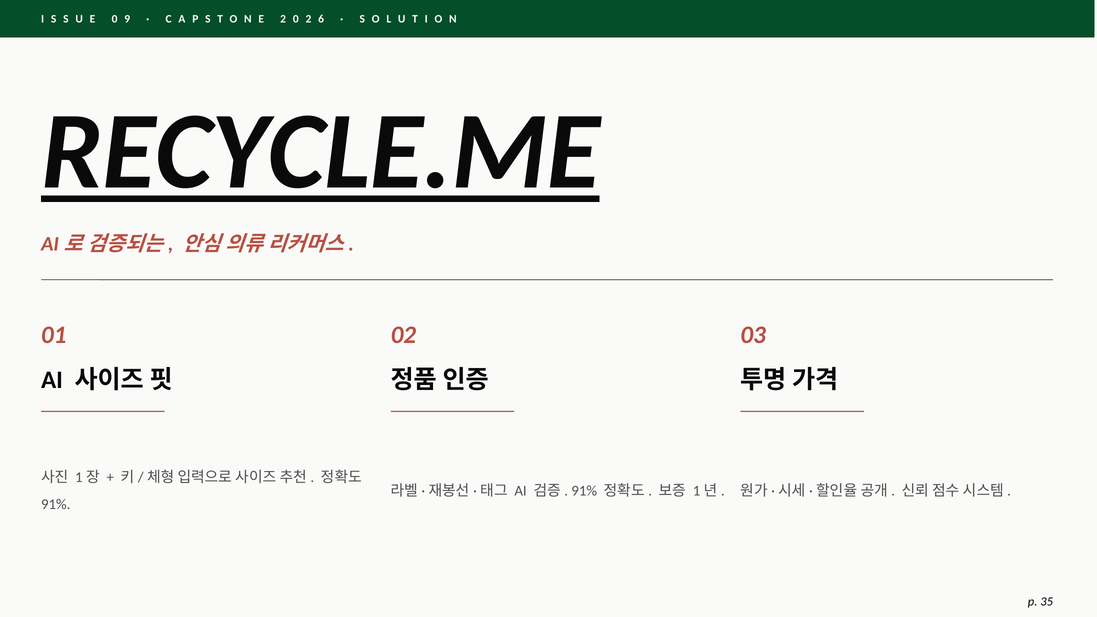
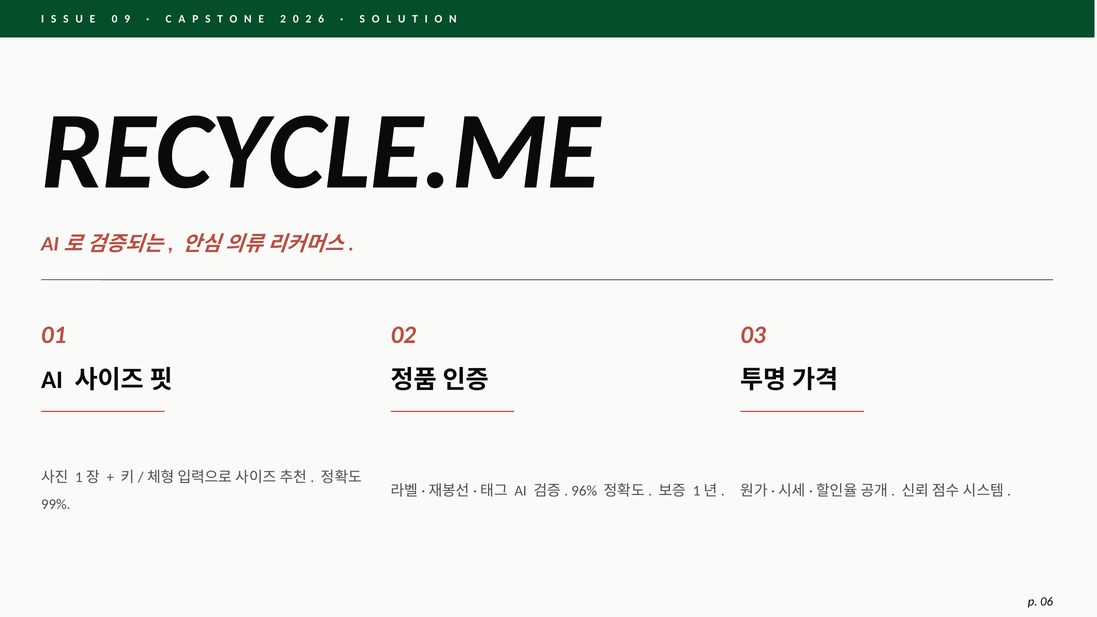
RECYCLE.ME underline: present -> none (321, 152)
91%: 91% -> 96% (584, 491)
91%: 91% -> 99% (56, 504)
35: 35 -> 06 (1047, 601)
